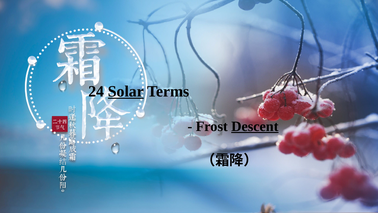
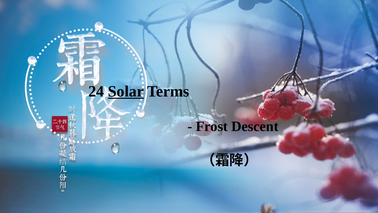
Descent underline: present -> none (255, 126)
